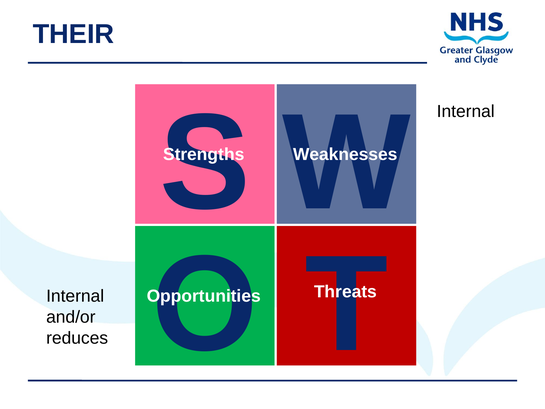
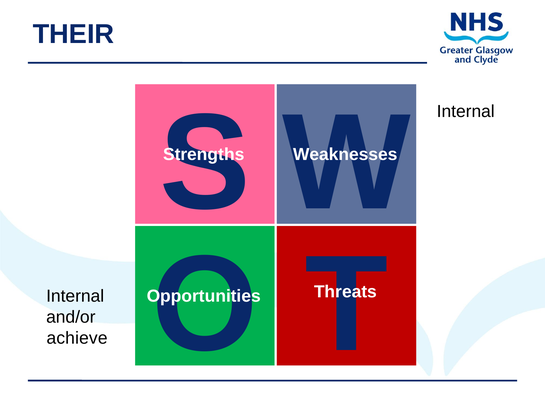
reduces: reduces -> achieve (77, 338)
